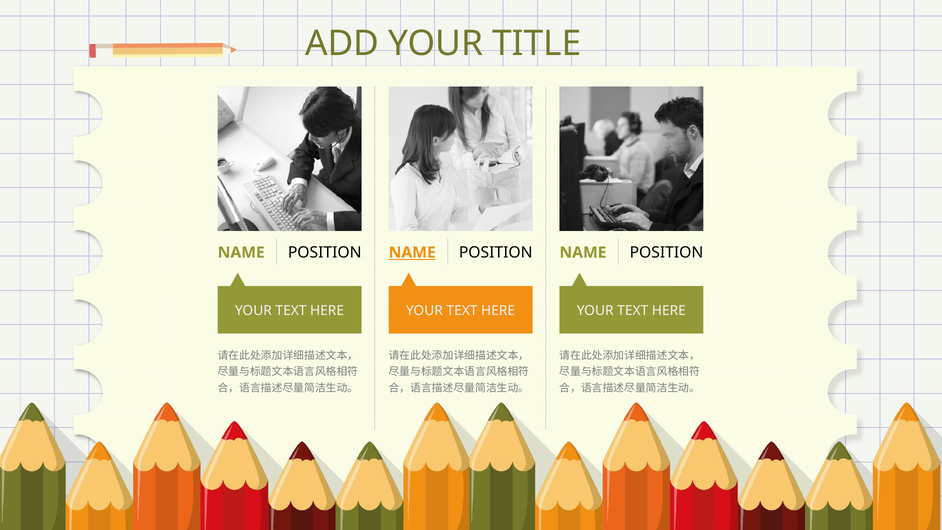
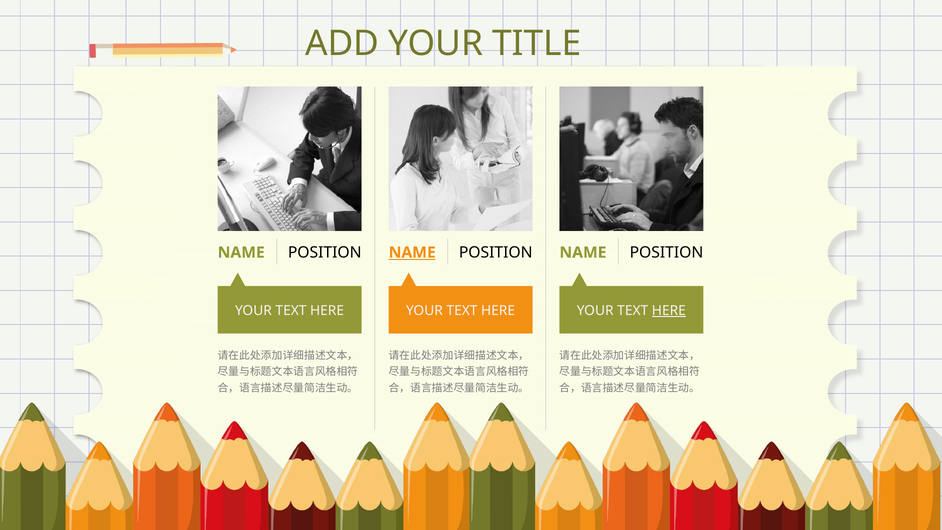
HERE underline: none -> present (669, 311)
